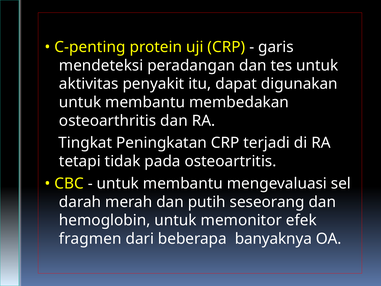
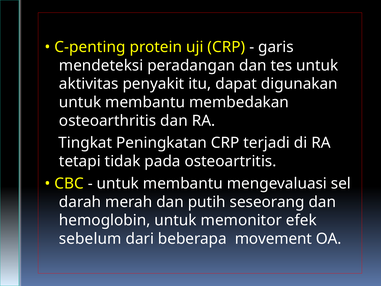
fragmen: fragmen -> sebelum (90, 239)
banyaknya: banyaknya -> movement (273, 239)
